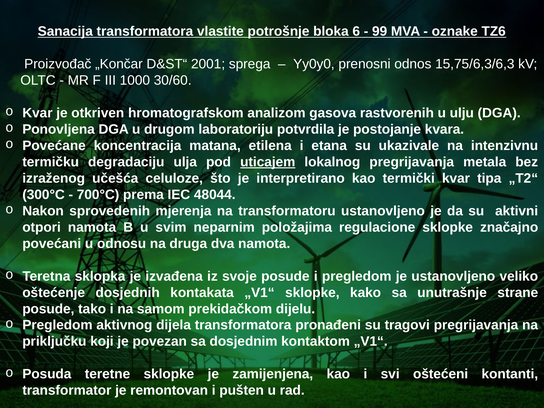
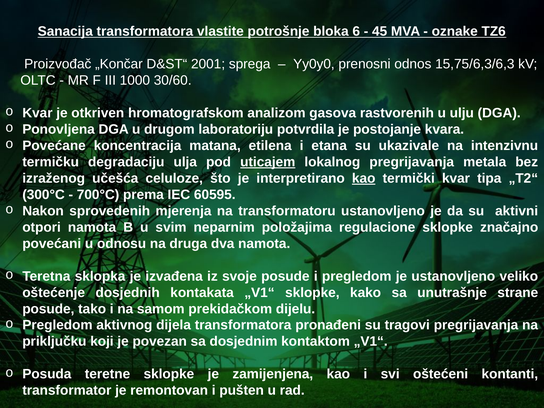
99: 99 -> 45 (380, 31)
kao underline: none -> present (364, 178)
48044: 48044 -> 60595 (215, 195)
